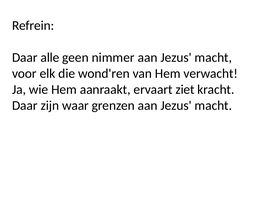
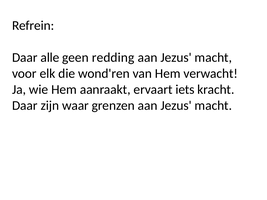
nimmer: nimmer -> redding (113, 58)
ziet: ziet -> iets (185, 90)
